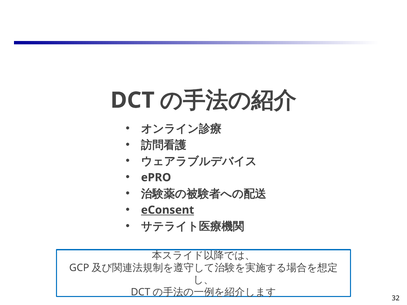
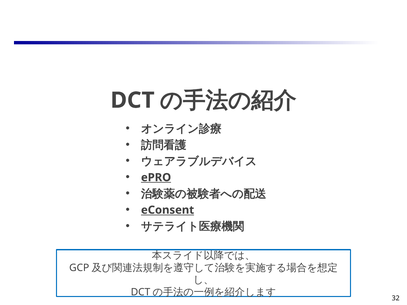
ePRO underline: none -> present (156, 178)
